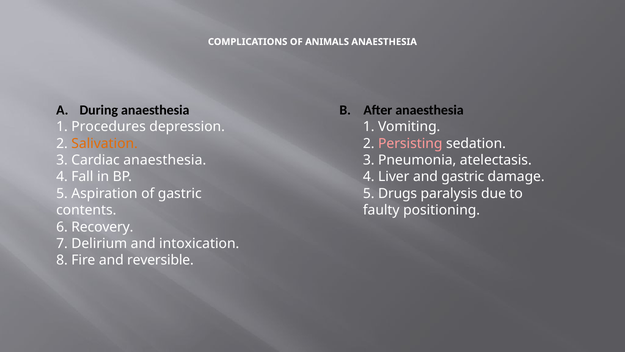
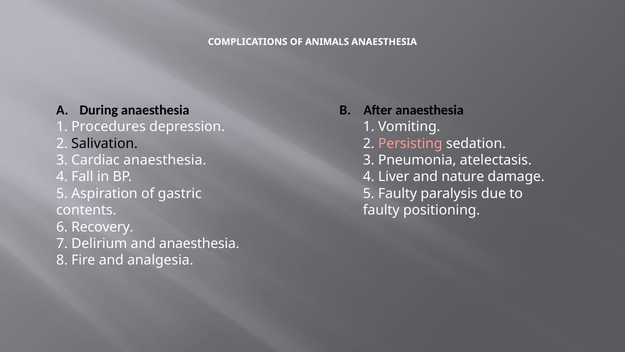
Salivation colour: orange -> black (105, 143)
and gastric: gastric -> nature (463, 177)
5 Drugs: Drugs -> Faulty (398, 193)
and intoxication: intoxication -> anaesthesia (199, 243)
reversible: reversible -> analgesia (160, 260)
